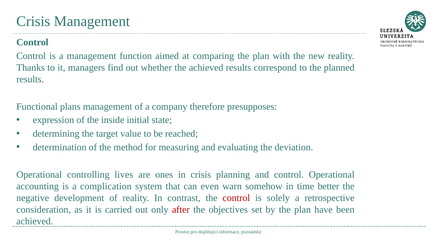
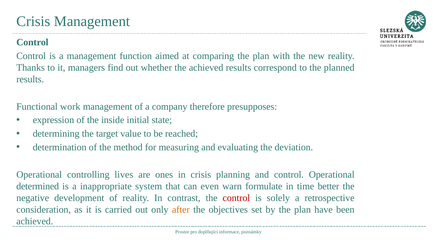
plans: plans -> work (70, 106)
accounting: accounting -> determined (38, 186)
complication: complication -> inappropriate (106, 186)
somehow: somehow -> formulate (264, 186)
after colour: red -> orange (181, 209)
